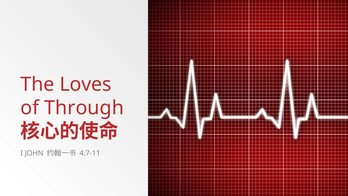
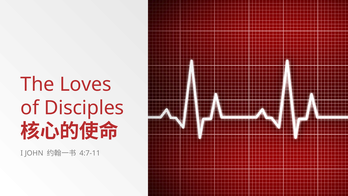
Through: Through -> Disciples (84, 108)
